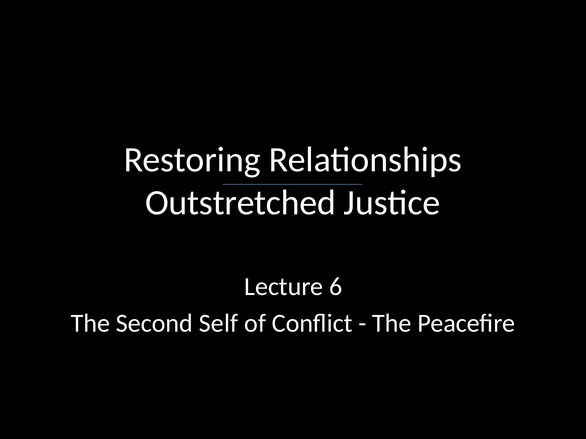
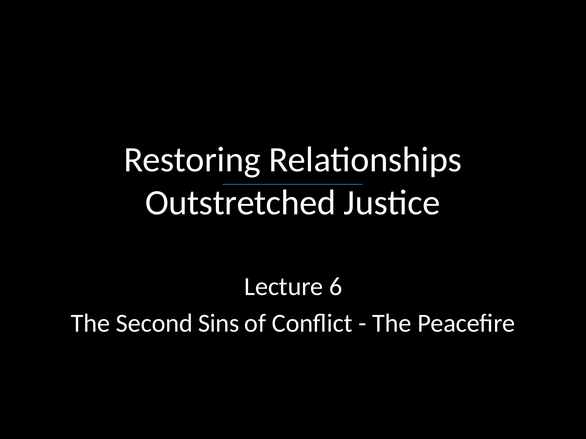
Self: Self -> Sins (219, 324)
